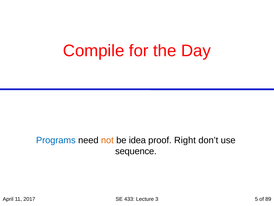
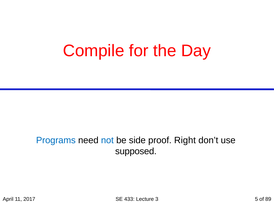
not colour: orange -> blue (107, 140)
idea: idea -> side (137, 140)
sequence: sequence -> supposed (136, 151)
